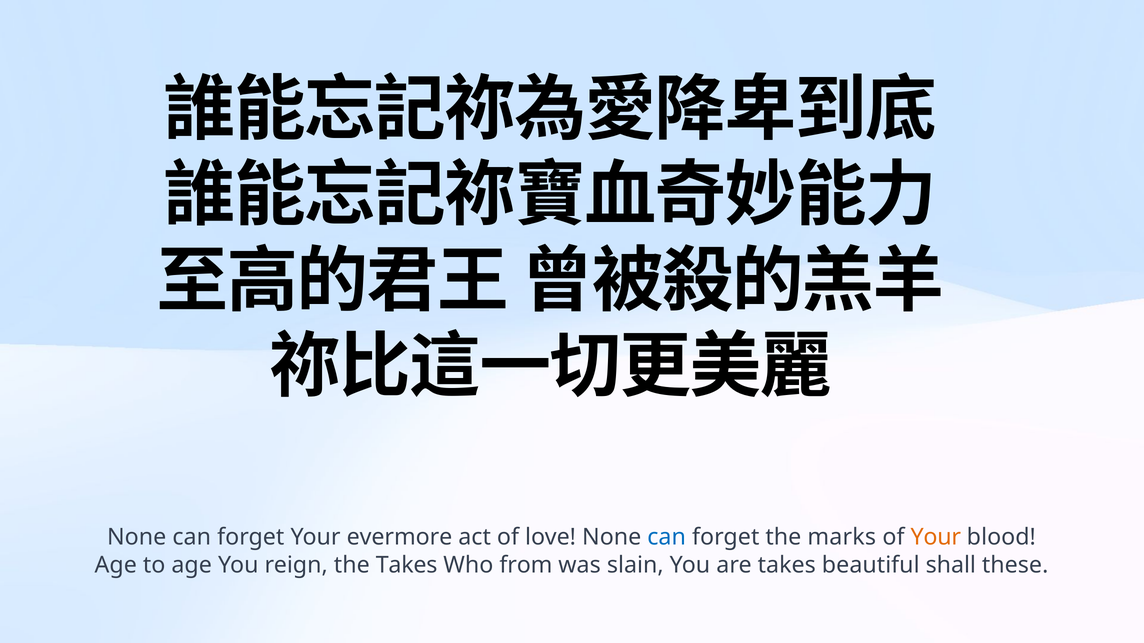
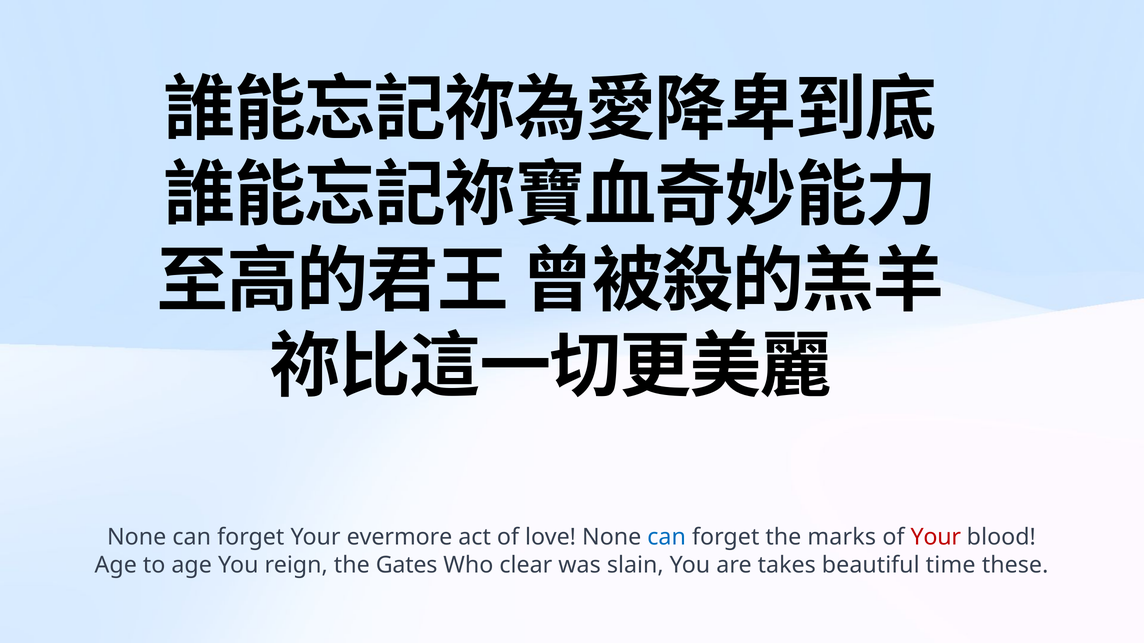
Your colour: orange -> red (936, 537)
the Takes: Takes -> Gates (407, 565)
from: from -> clear (526, 565)
shall: shall -> time (951, 565)
